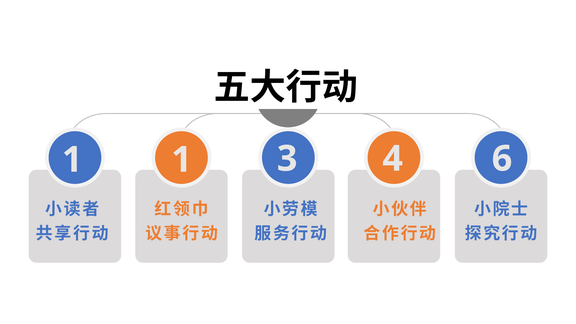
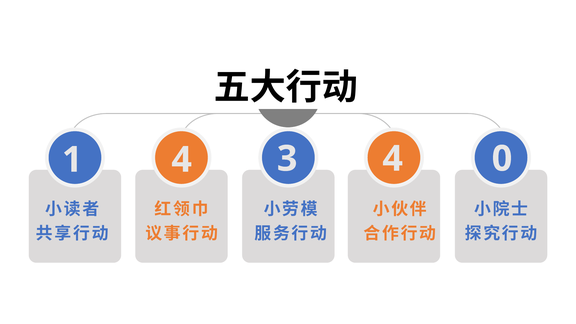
1 1: 1 -> 4 (182, 160)
6: 6 -> 0 (502, 159)
